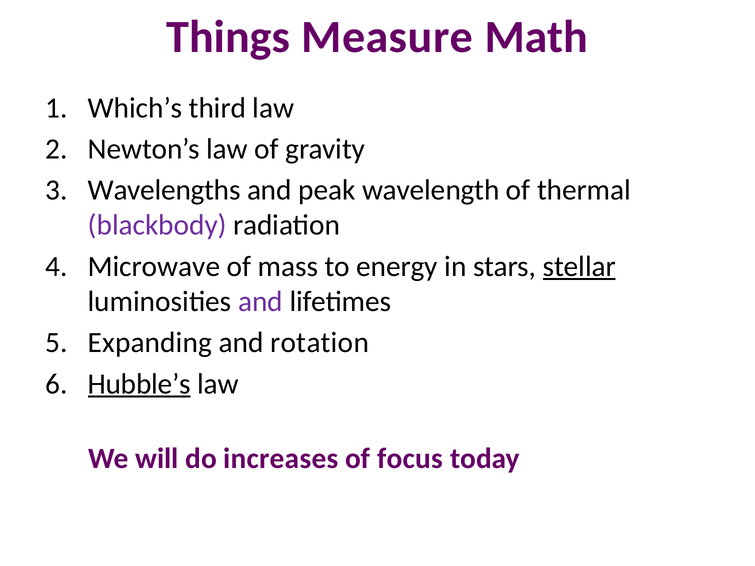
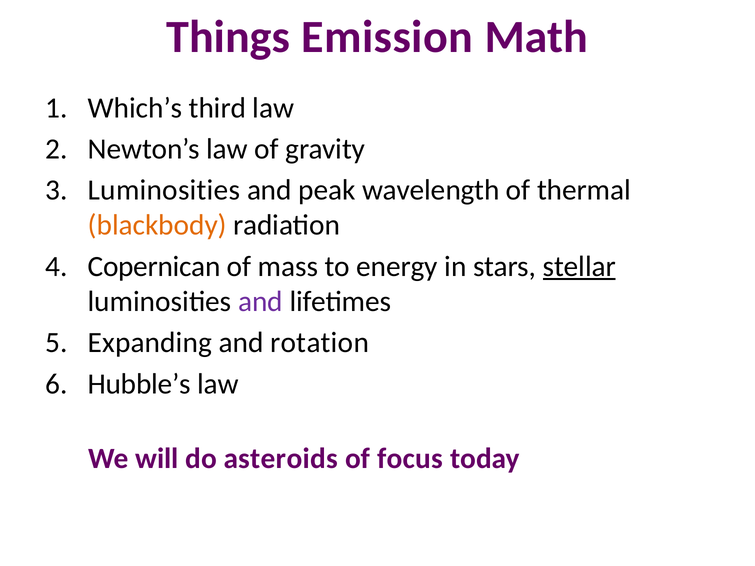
Measure: Measure -> Emission (387, 37)
Wavelengths: Wavelengths -> Luminosities (164, 190)
blackbody colour: purple -> orange (157, 225)
Microwave: Microwave -> Copernican (154, 267)
Hubble’s underline: present -> none (139, 384)
increases: increases -> asteroids (281, 459)
